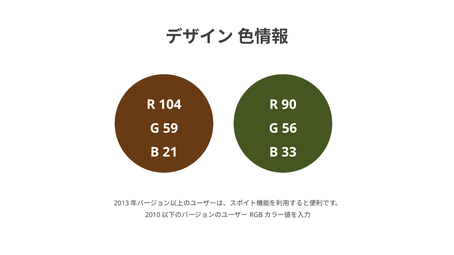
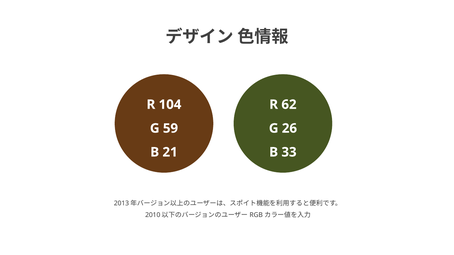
90: 90 -> 62 (289, 105)
56: 56 -> 26 (289, 129)
